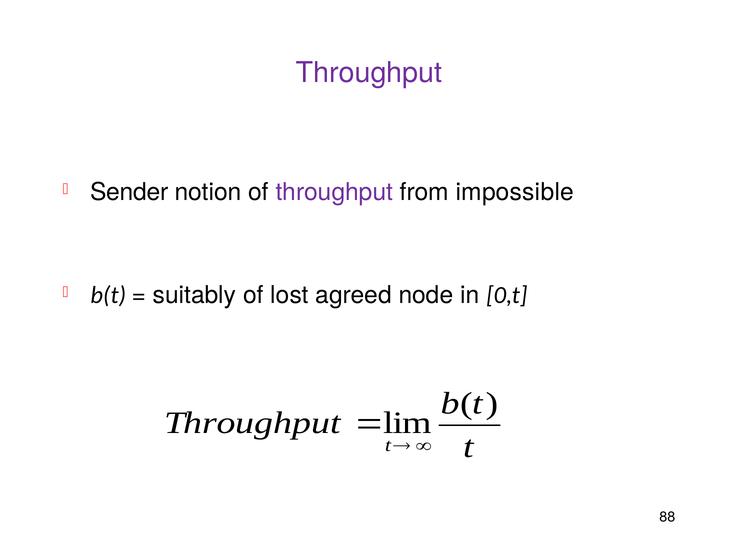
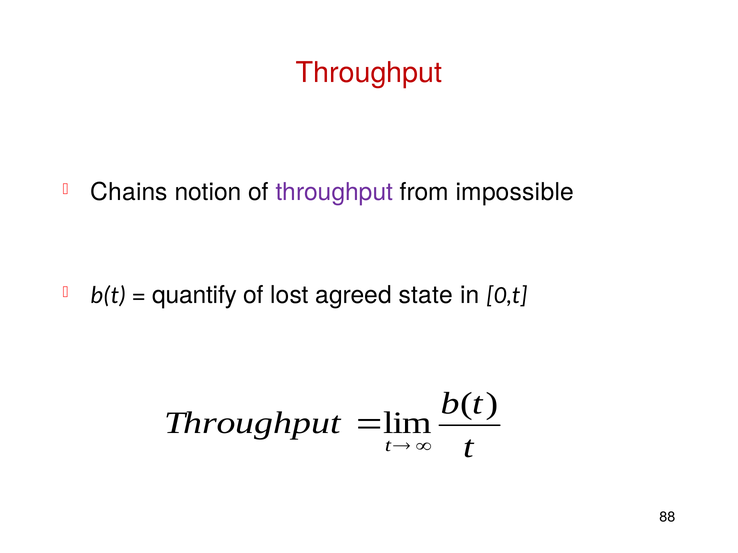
Throughput colour: purple -> red (369, 73)
Sender: Sender -> Chains (129, 192)
suitably: suitably -> quantify (195, 296)
node: node -> state (426, 296)
